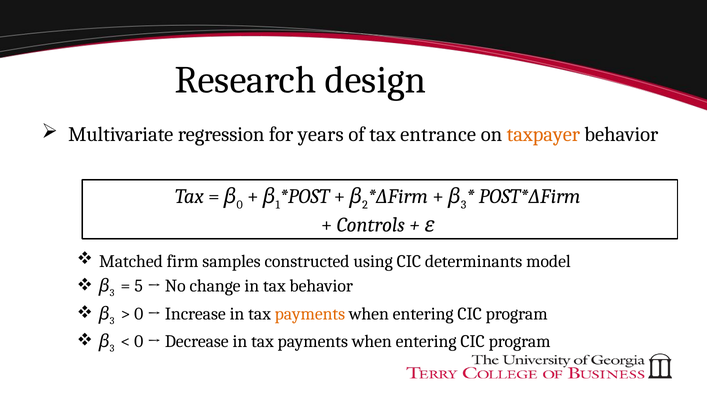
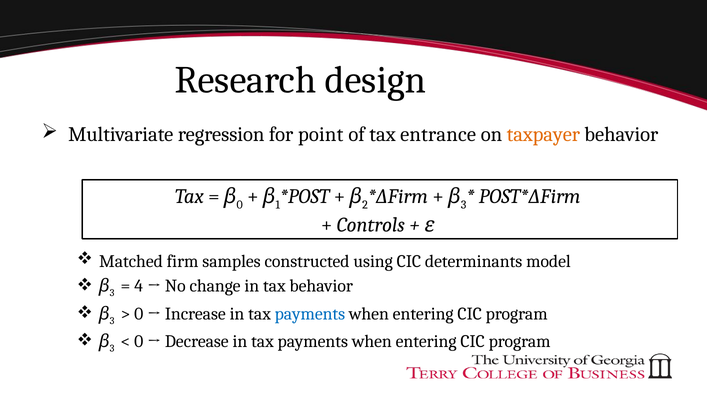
years: years -> point (321, 135)
5: 5 -> 4 (139, 286)
payments colour: orange -> blue (310, 314)
